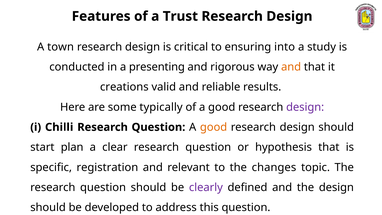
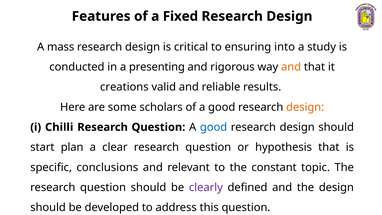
Trust: Trust -> Fixed (180, 16)
town: town -> mass (61, 47)
typically: typically -> scholars (161, 107)
design colour: purple -> orange (305, 107)
good colour: orange -> blue (214, 127)
registration: registration -> conclusions (107, 167)
changes: changes -> constant (274, 167)
